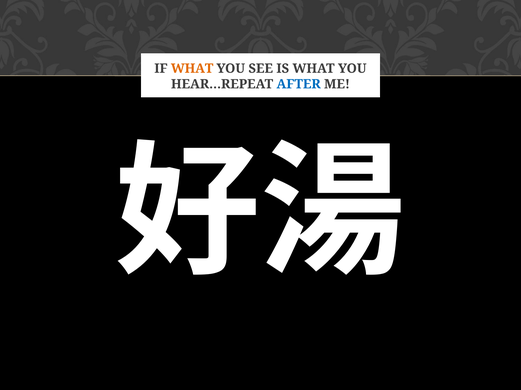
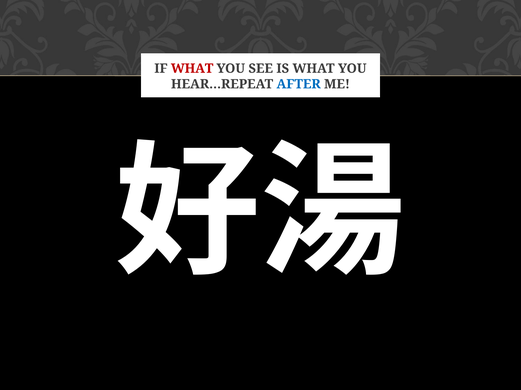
WHAT colour: orange -> red (192, 69)
